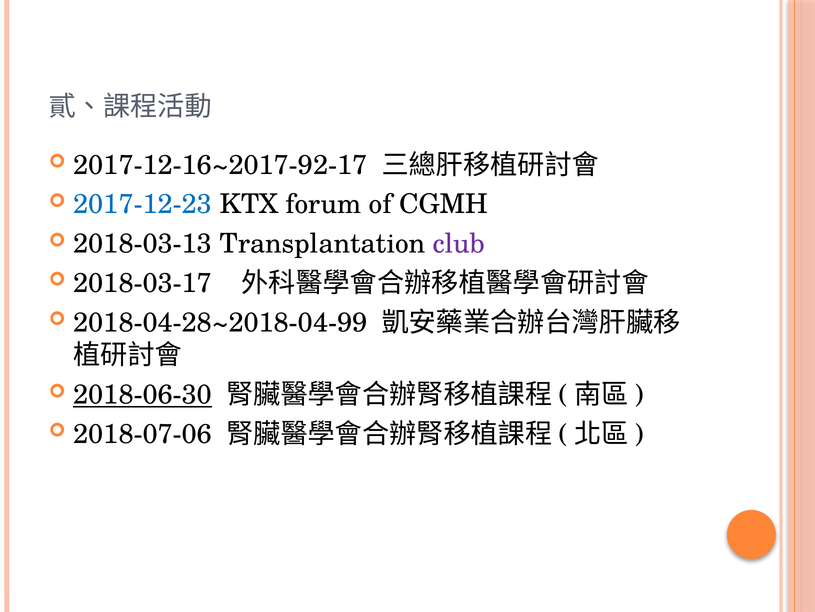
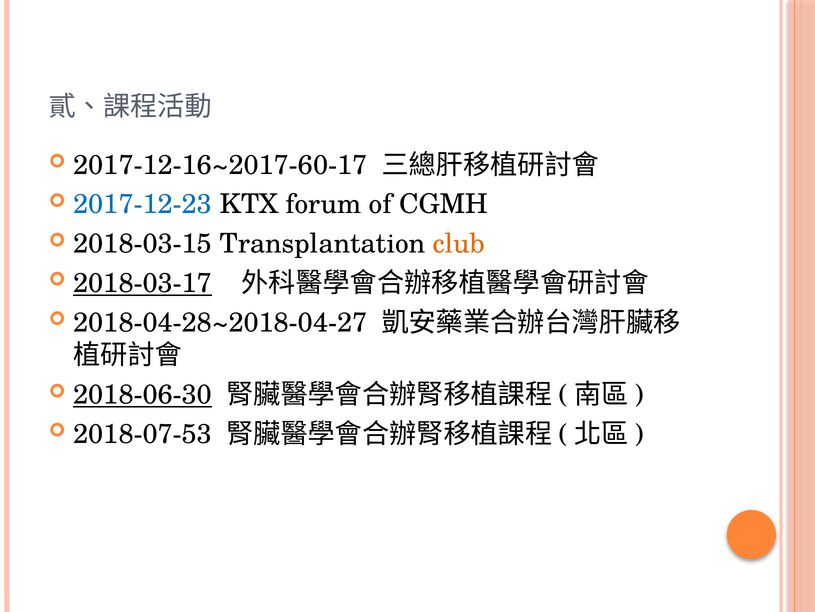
2017-12-16~2017-92-17: 2017-12-16~2017-92-17 -> 2017-12-16~2017-60-17 (220, 165)
2018-03-13: 2018-03-13 -> 2018-03-15 (143, 244)
club colour: purple -> orange (459, 244)
2018-03-17 underline: none -> present (143, 283)
2018-04-28~2018-04-99: 2018-04-28~2018-04-99 -> 2018-04-28~2018-04-27 (220, 322)
2018-07-06: 2018-07-06 -> 2018-07-53 (143, 434)
